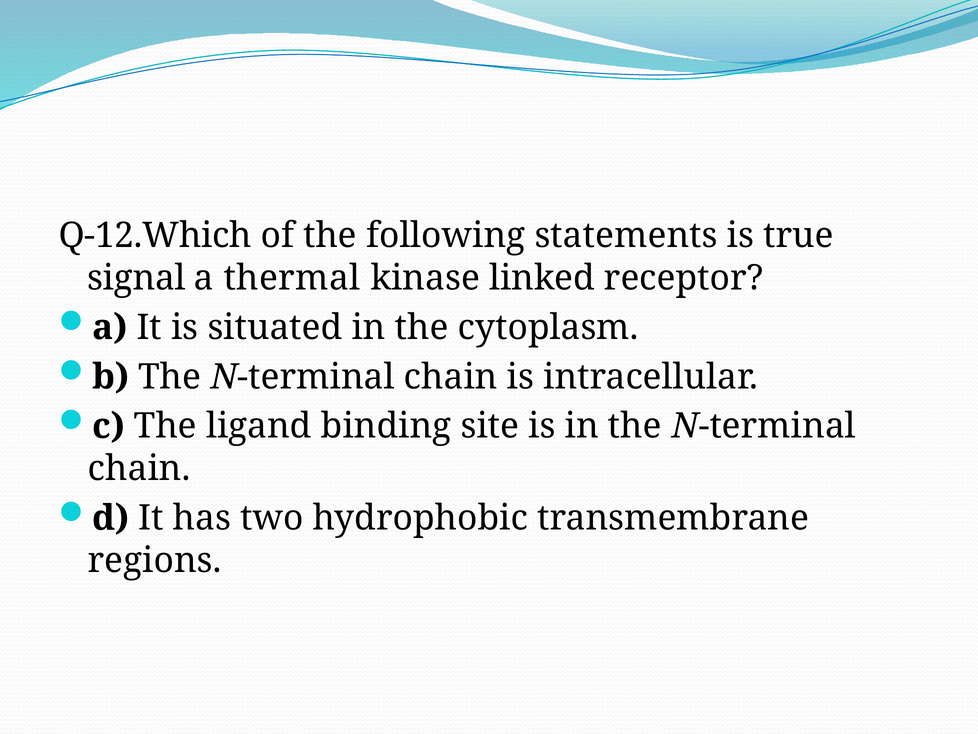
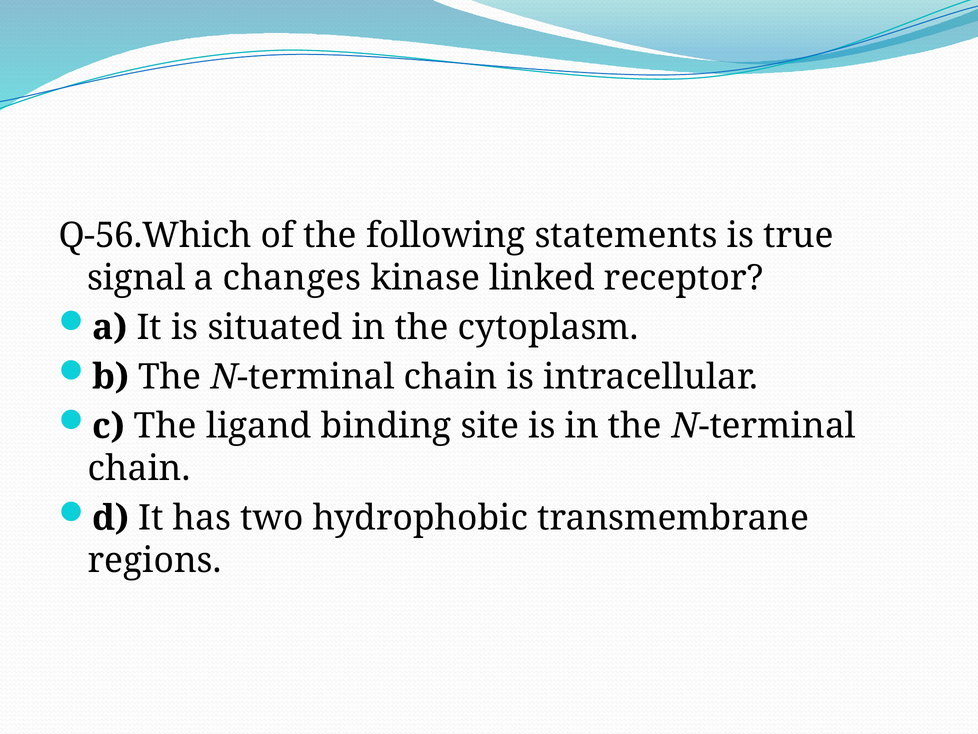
Q-12.Which: Q-12.Which -> Q-56.Which (155, 235)
thermal: thermal -> changes (292, 278)
